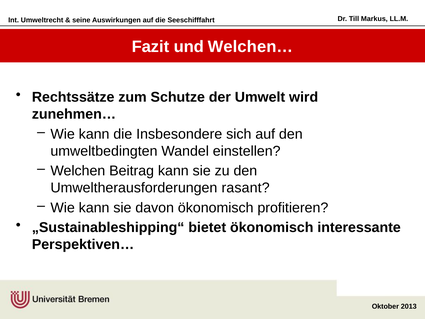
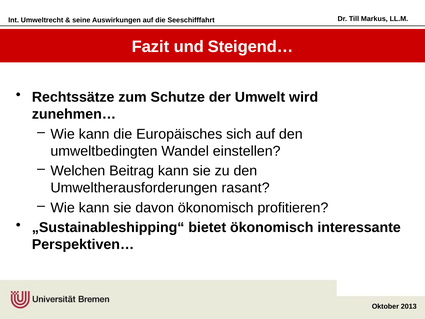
Welchen…: Welchen… -> Steigend… (251, 47)
Insbesondere: Insbesondere -> Europäisches (179, 134)
